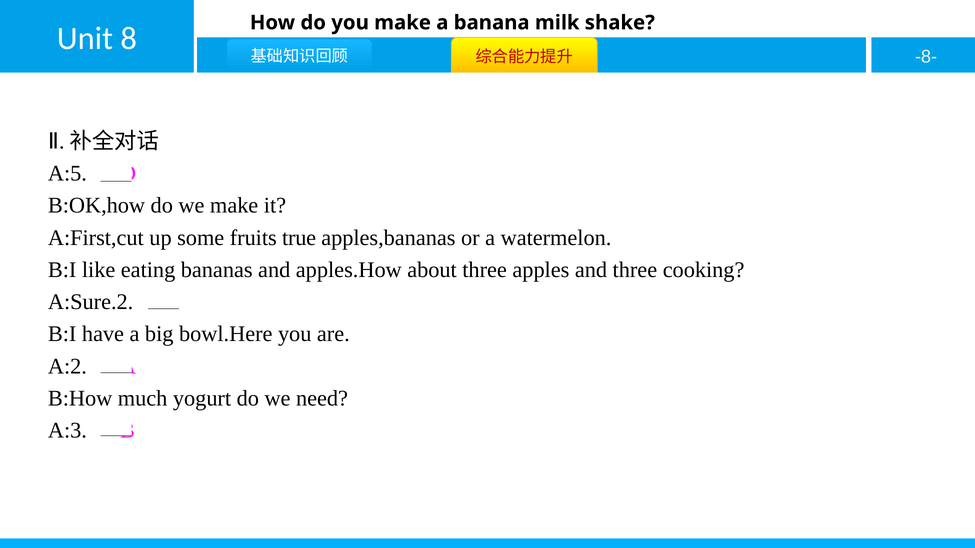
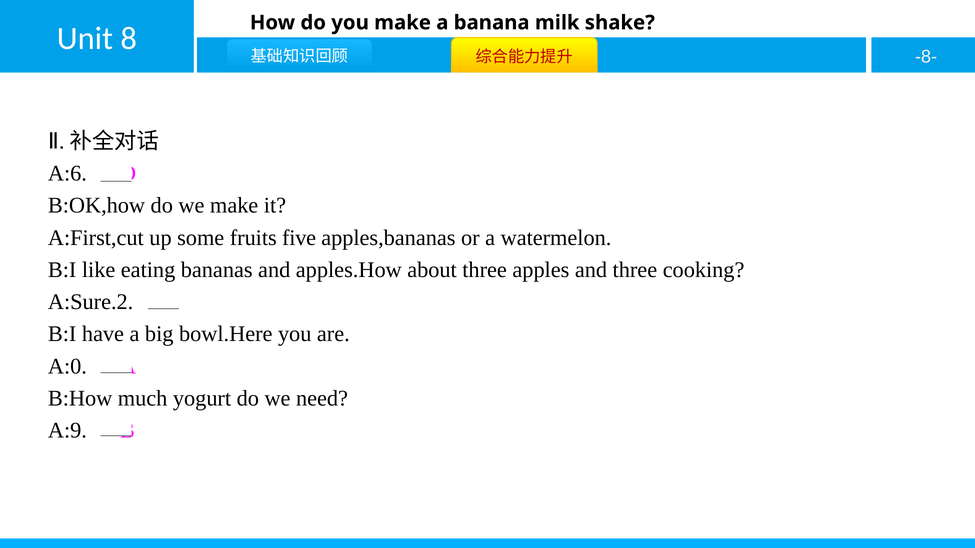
A:5: A:5 -> A:6 (67, 174)
true: true -> five (299, 238)
A:2: A:2 -> A:0 (67, 367)
A:3: A:3 -> A:9 (67, 431)
